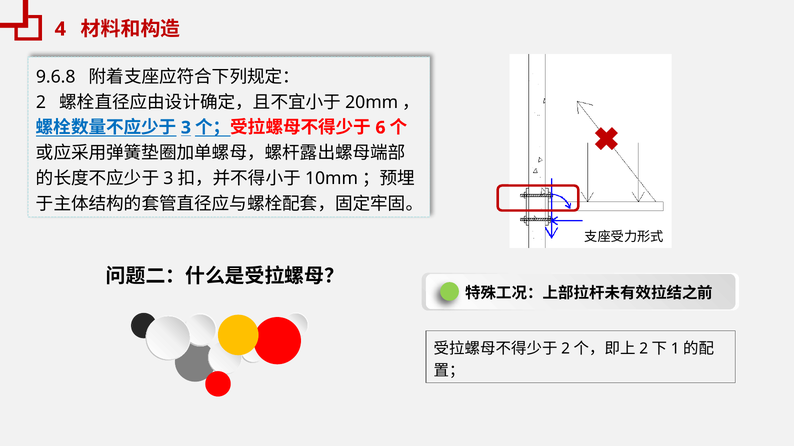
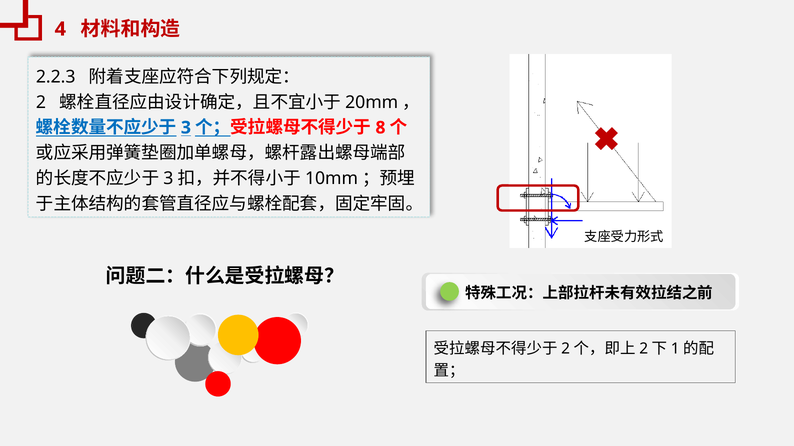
9.6.8: 9.6.8 -> 2.2.3 (56, 77)
6: 6 -> 8 (380, 128)
